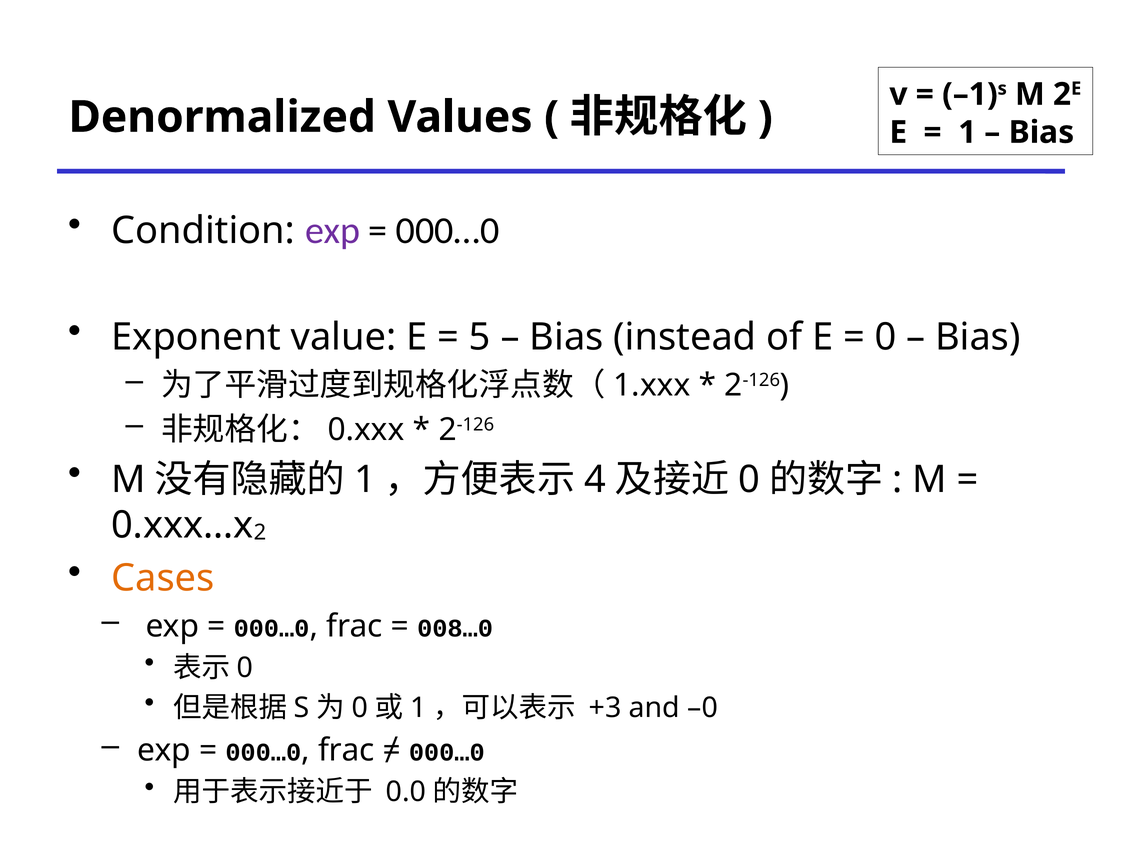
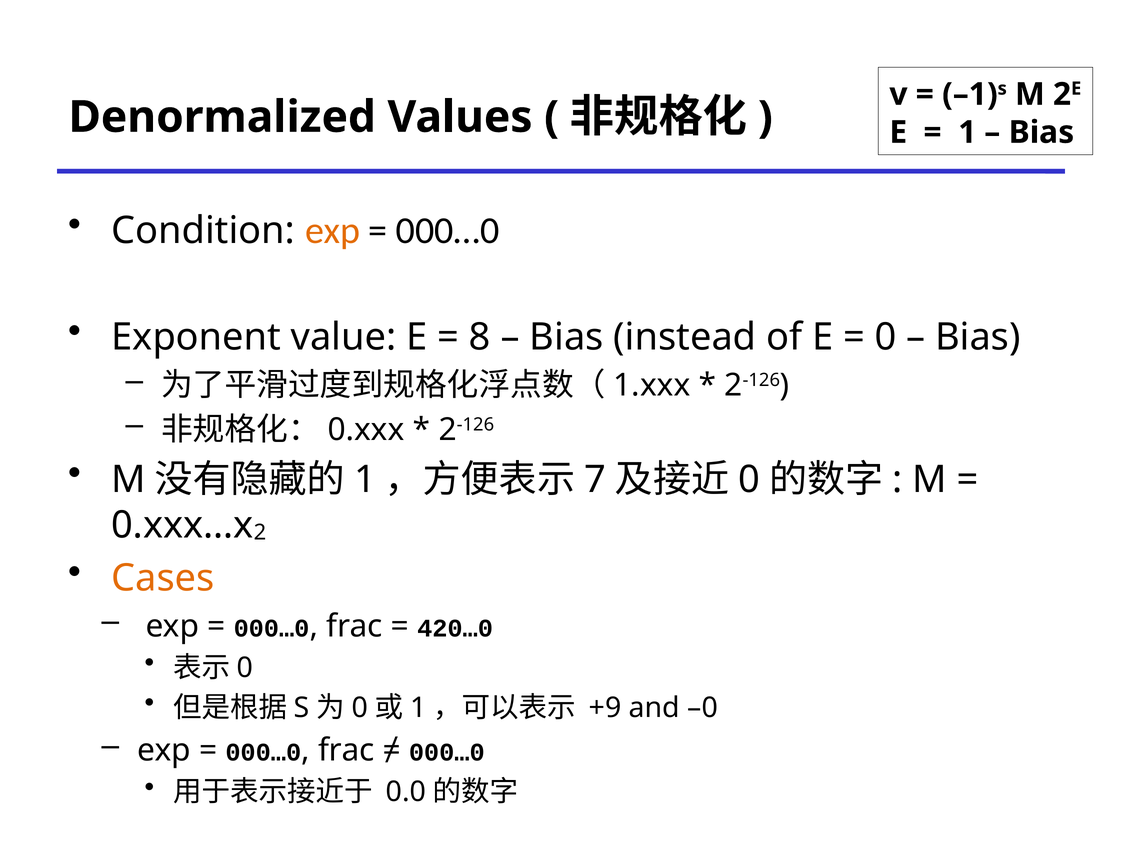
exp colour: purple -> orange (333, 231)
5: 5 -> 8 (480, 337)
4: 4 -> 7 (595, 479)
008…0: 008…0 -> 420…0 (455, 628)
+3: +3 -> +9 (605, 707)
